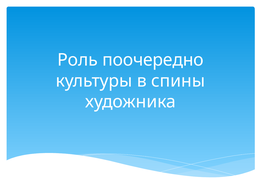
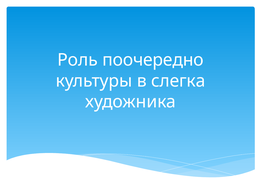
спины: спины -> слегка (178, 81)
